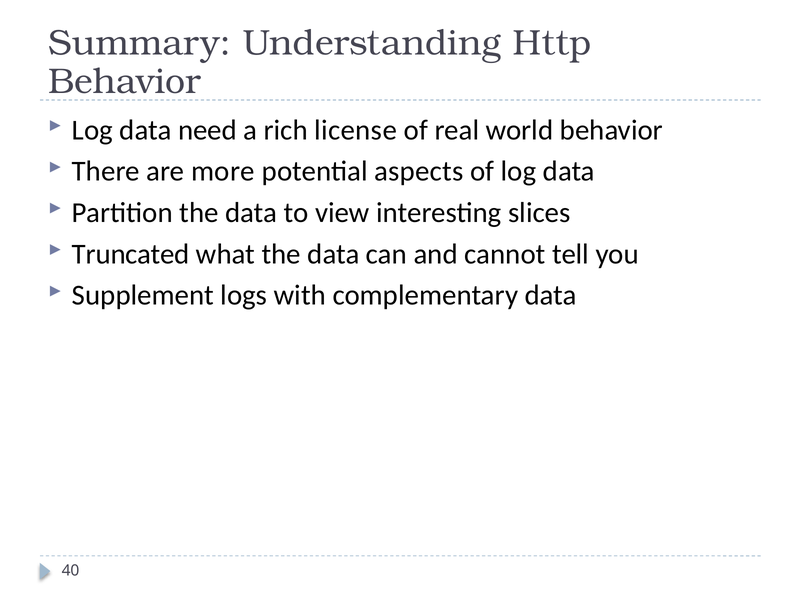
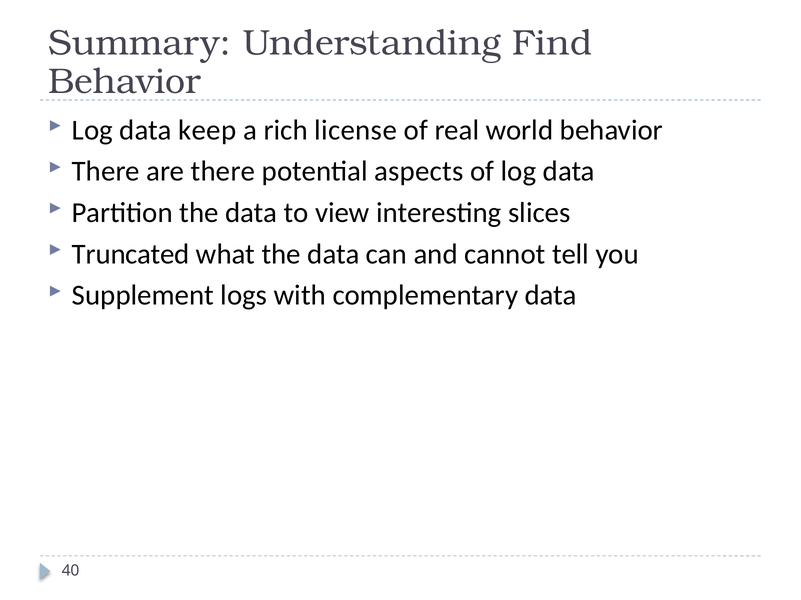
Http: Http -> Find (552, 43)
need: need -> keep (207, 130)
are more: more -> there (223, 172)
